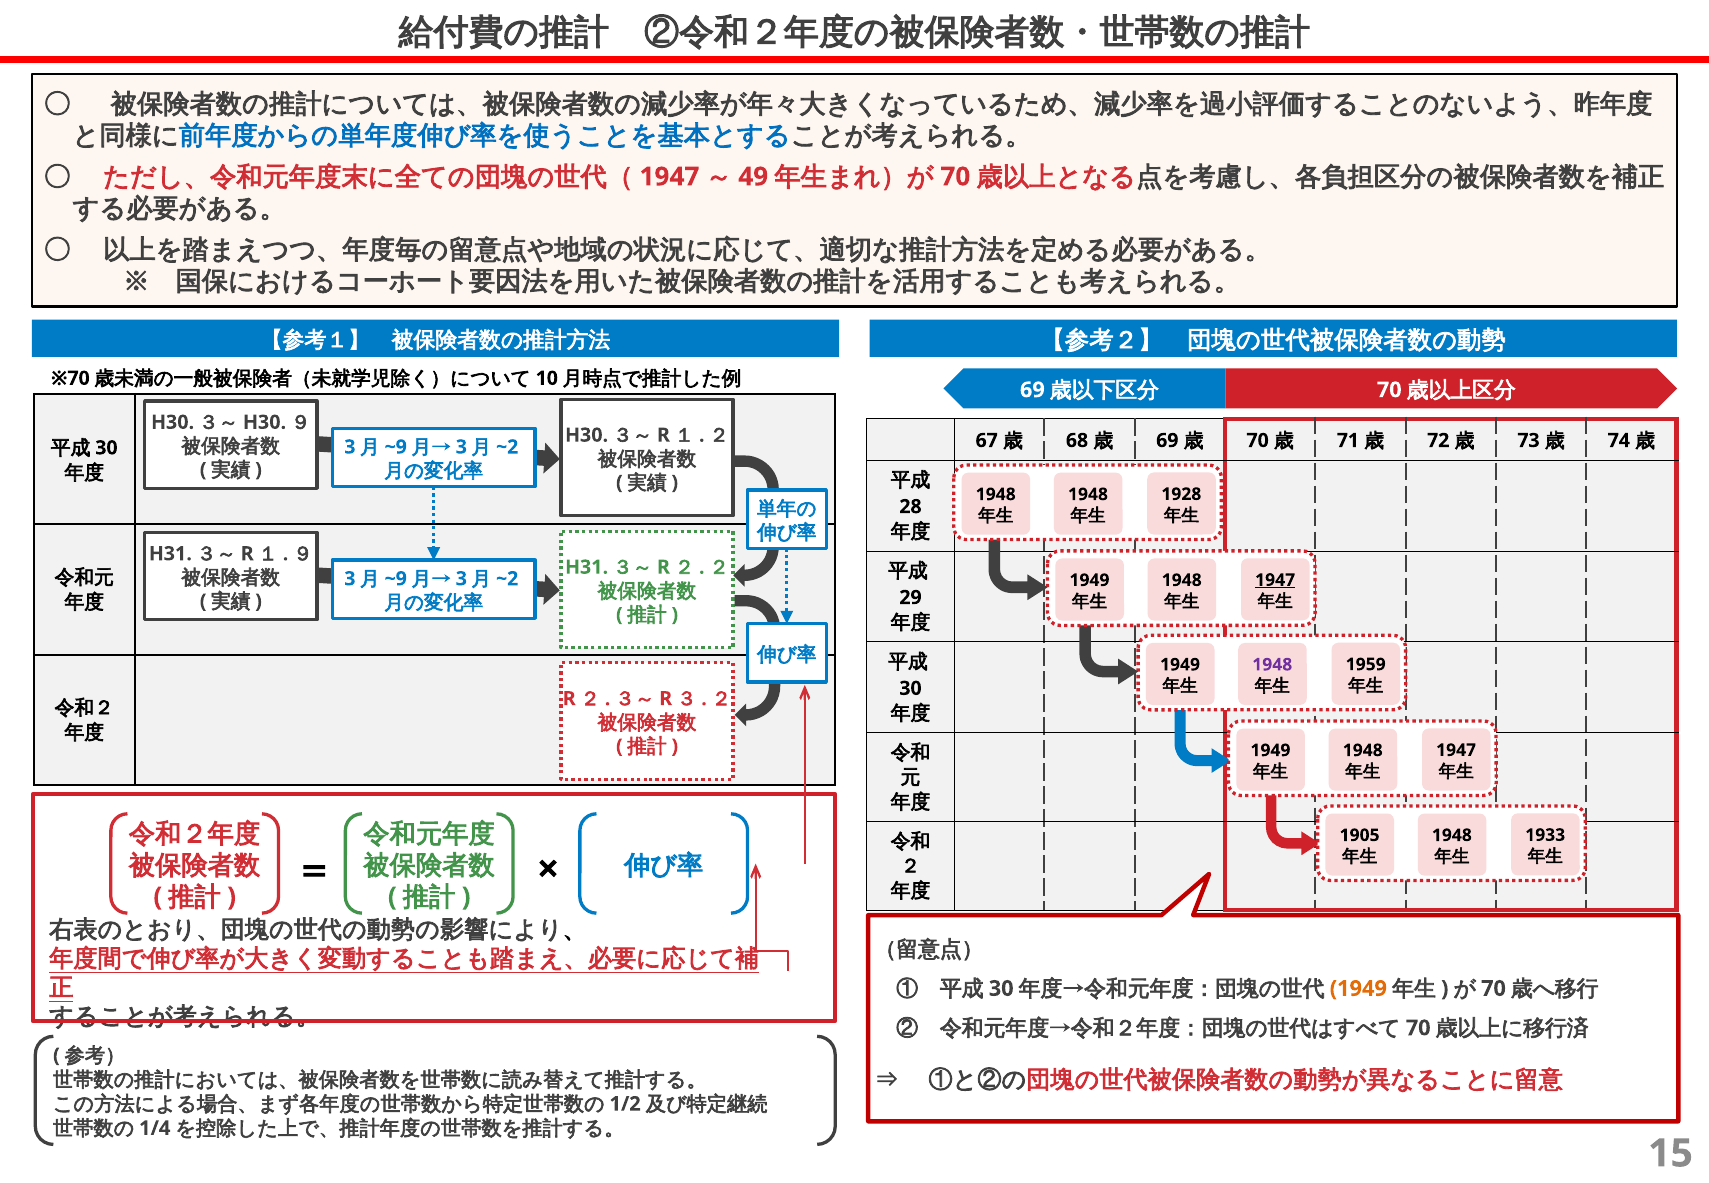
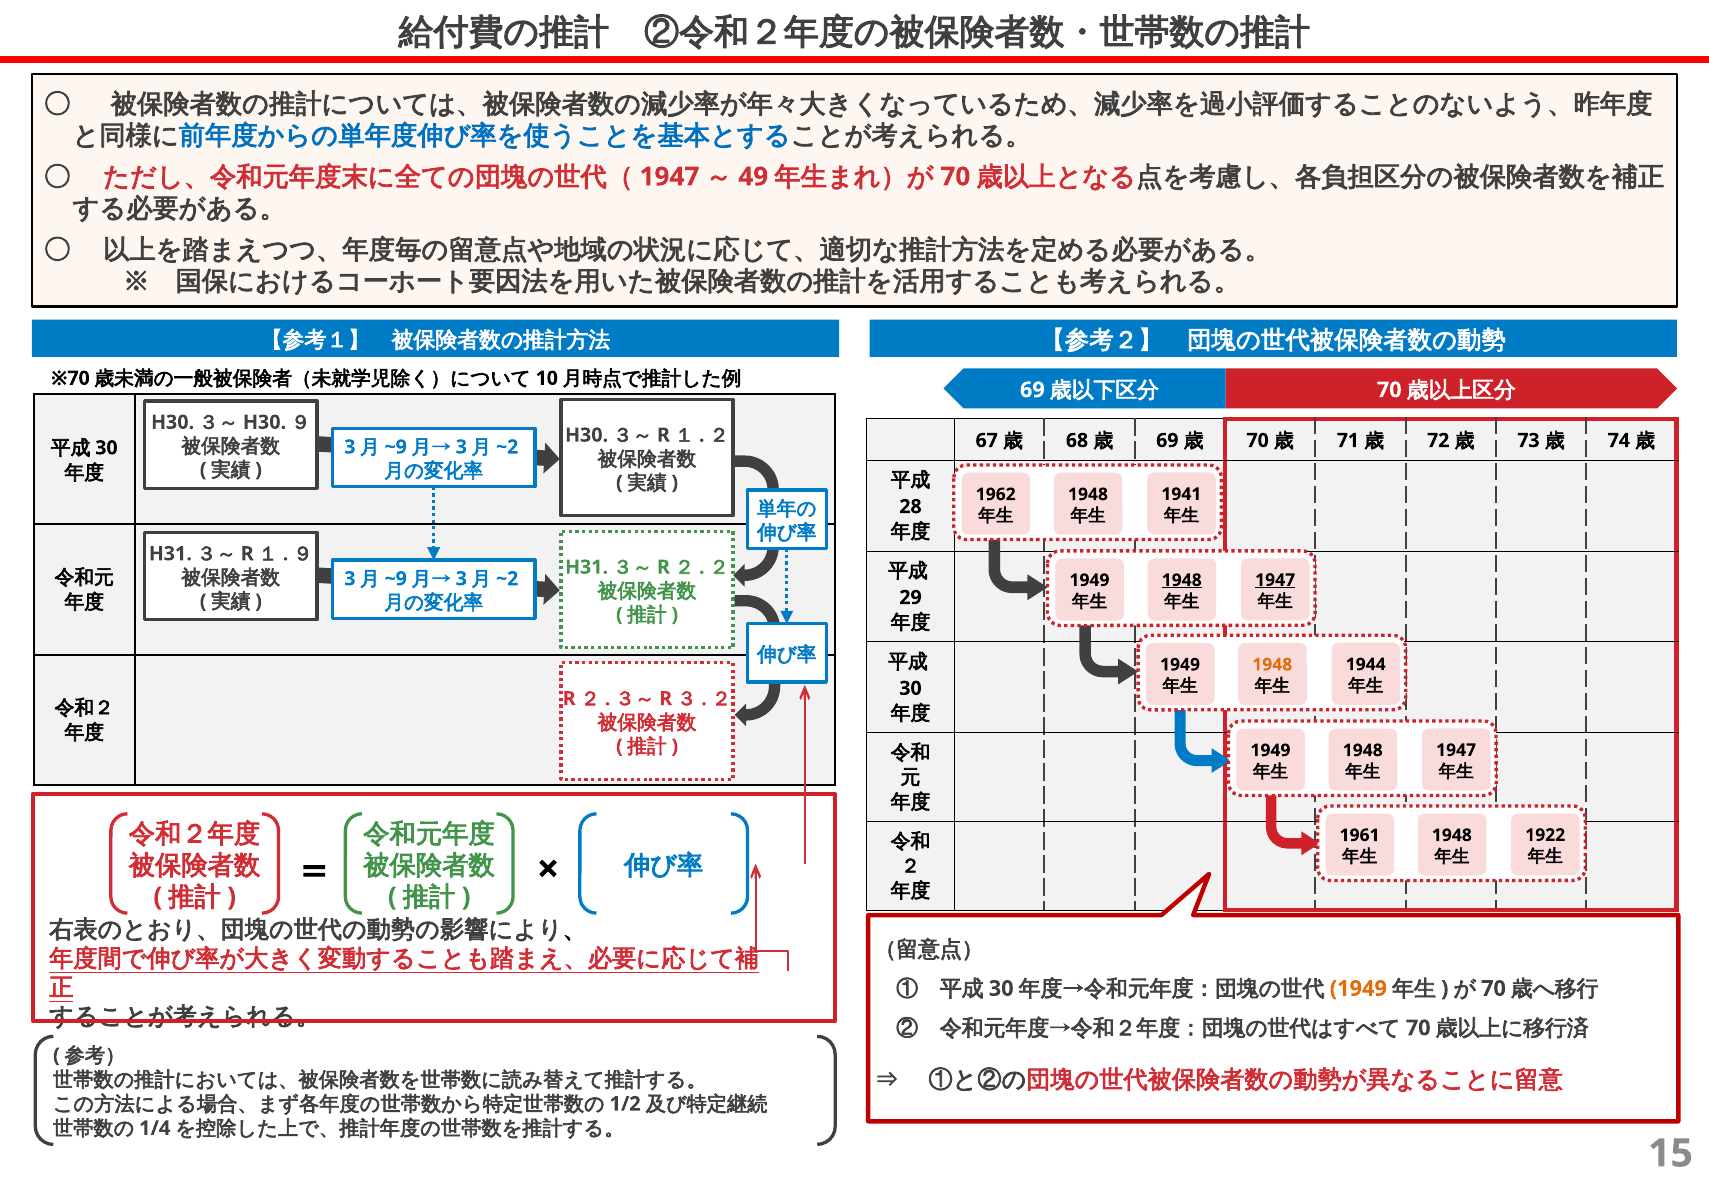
1928: 1928 -> 1941 (1181, 494)
1948: 1948 -> 1962 (996, 494)
1948 underline: none -> present (1182, 580)
1959: 1959 -> 1944 (1366, 665)
1948 colour: purple -> orange (1272, 665)
1933: 1933 -> 1922 (1545, 835)
1905: 1905 -> 1961 (1360, 835)
